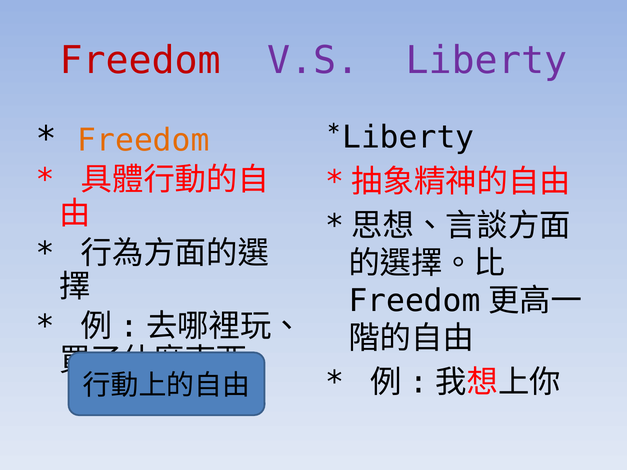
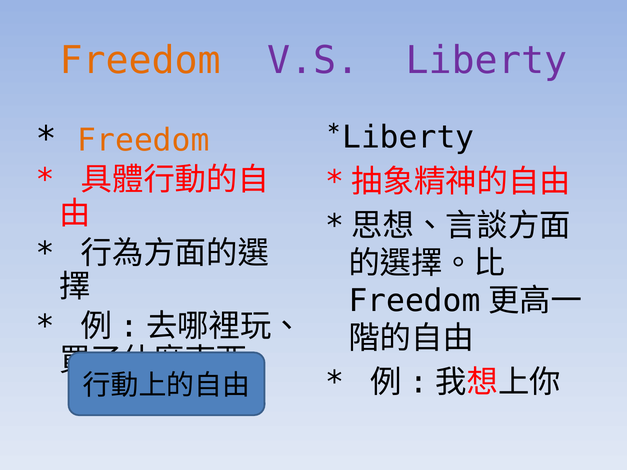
Freedom colour: red -> orange (140, 61)
